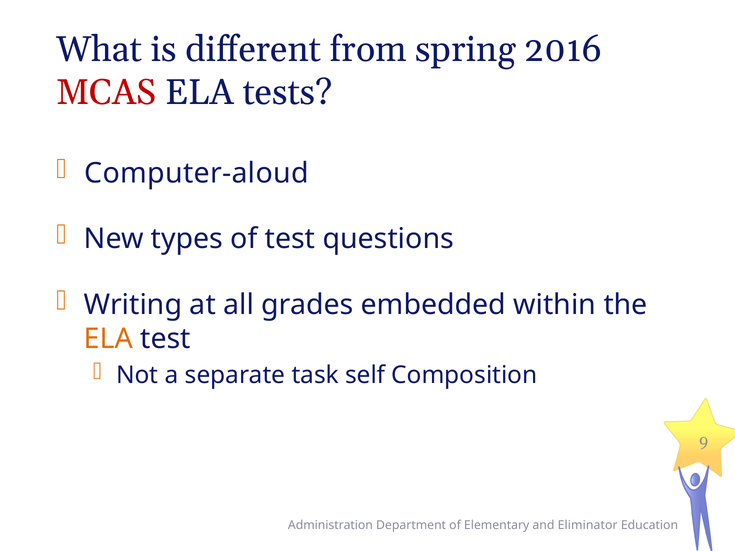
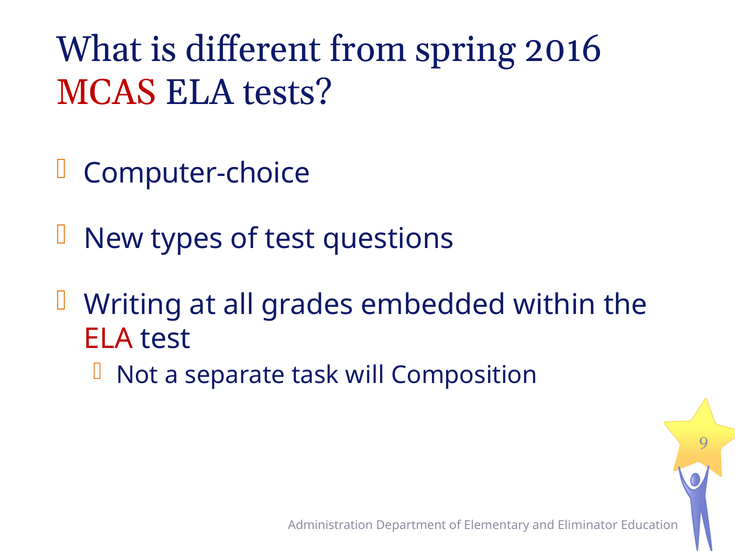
Computer-aloud: Computer-aloud -> Computer-choice (197, 173)
ELA colour: orange -> red (108, 339)
self: self -> will (365, 376)
